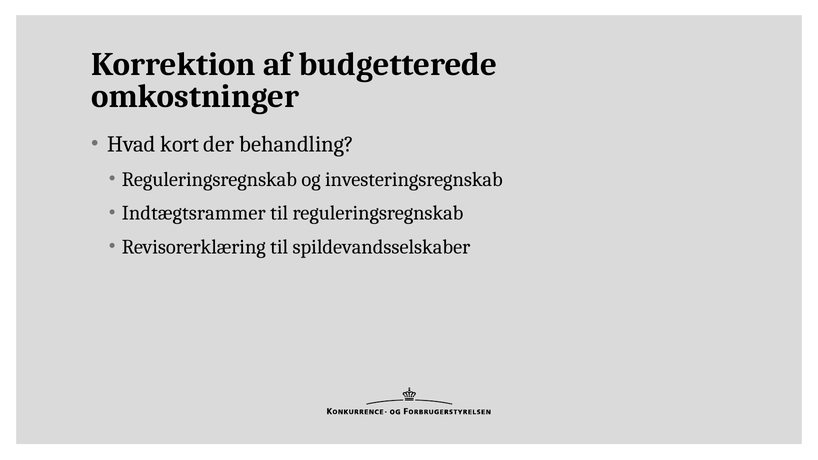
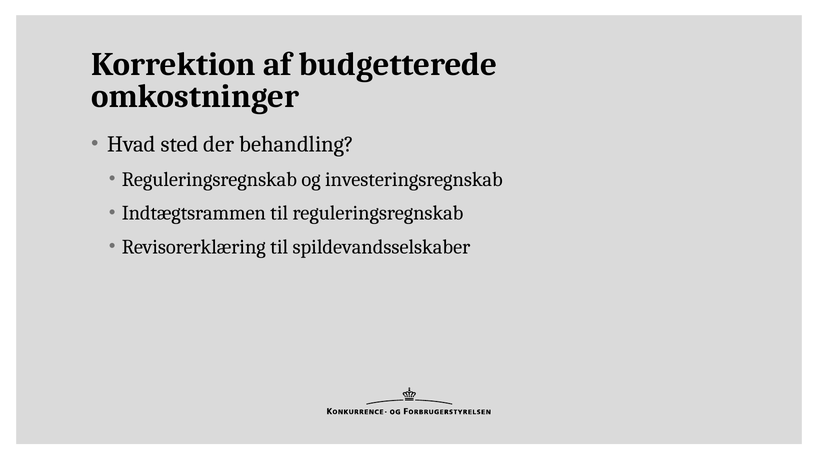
kort: kort -> sted (180, 144)
Indtægtsrammer: Indtægtsrammer -> Indtægtsrammen (194, 213)
